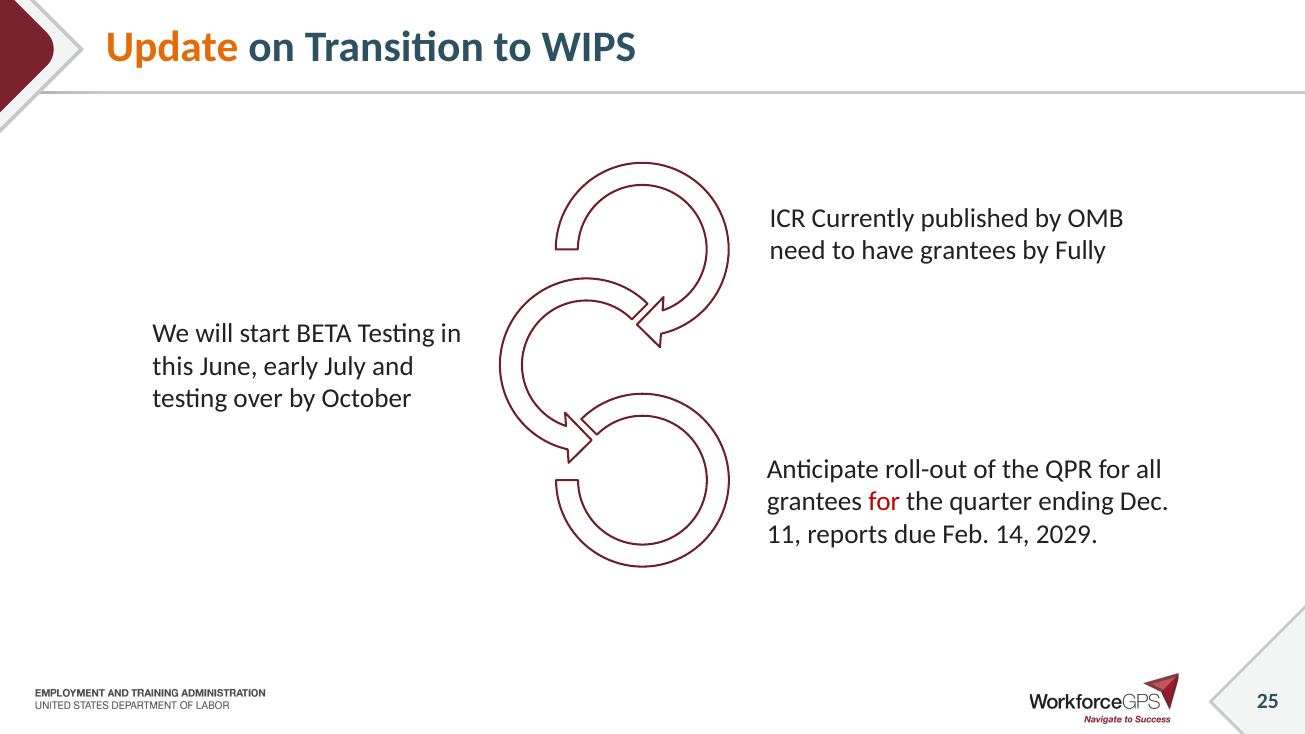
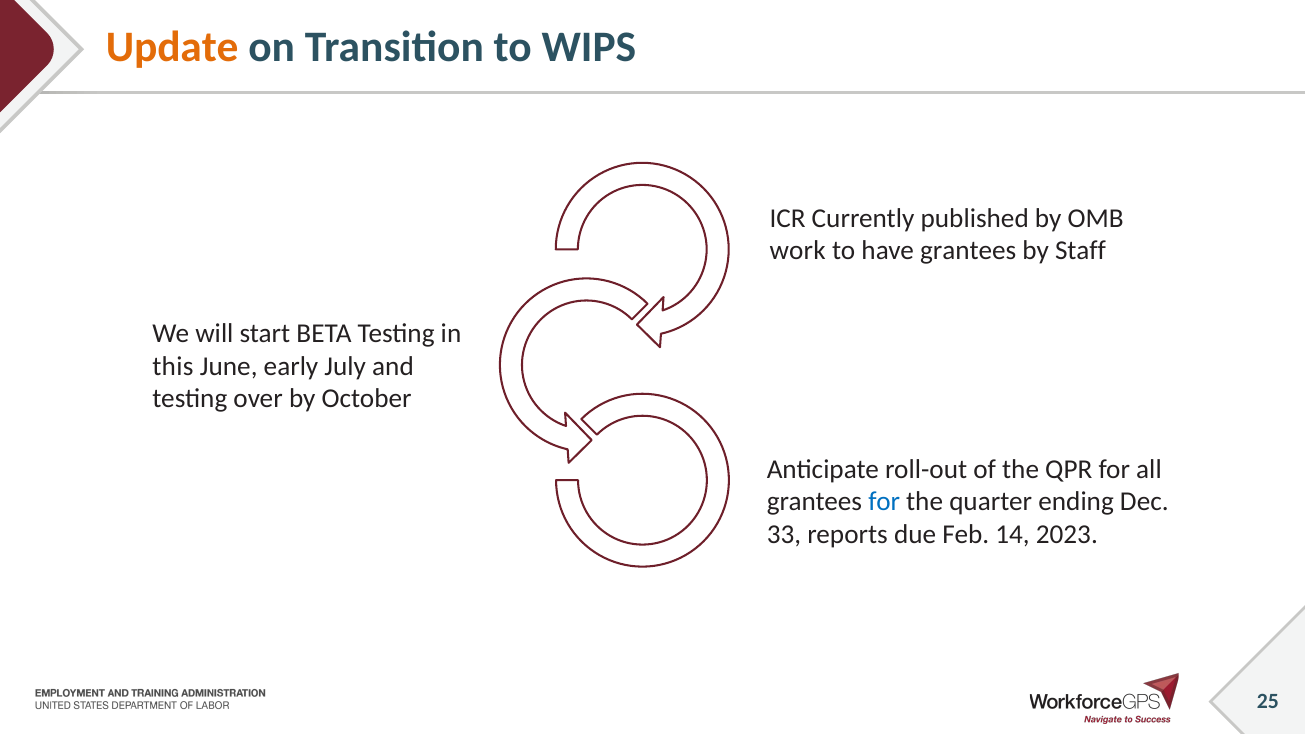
need: need -> work (798, 251)
Fully: Fully -> Staff (1081, 251)
for colour: red -> blue (884, 502)
11: 11 -> 33 (784, 535)
2029: 2029 -> 2023 (1067, 535)
